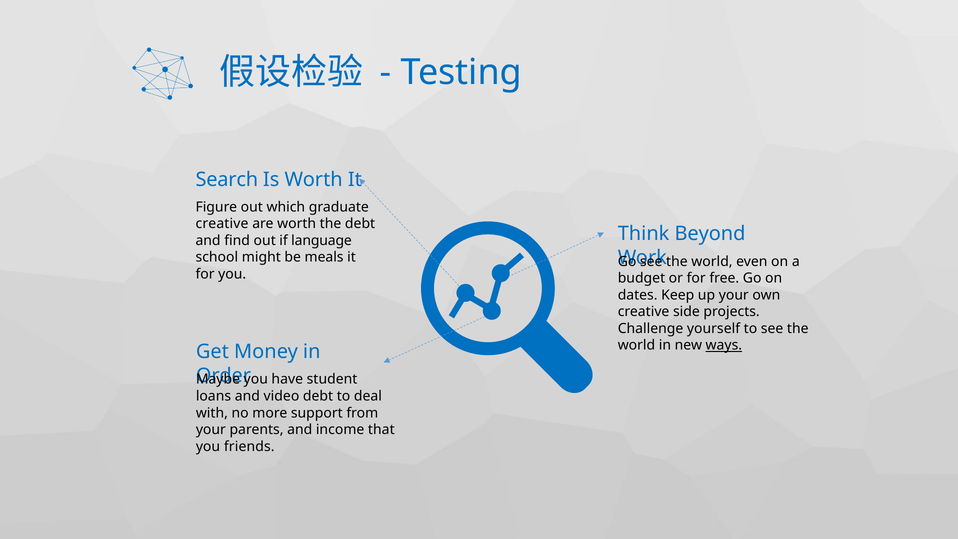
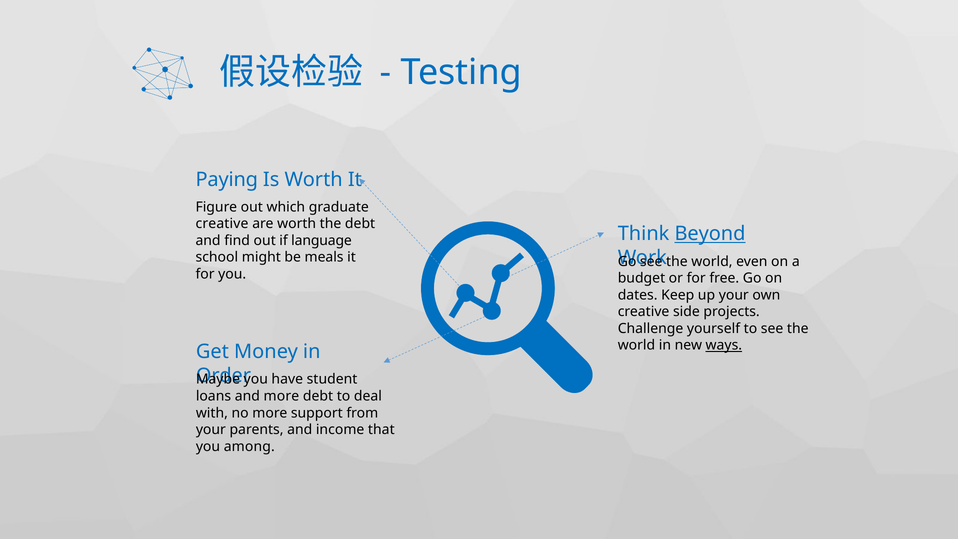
Search: Search -> Paying (227, 180)
Beyond underline: none -> present (710, 234)
and video: video -> more (281, 396)
friends: friends -> among (249, 446)
